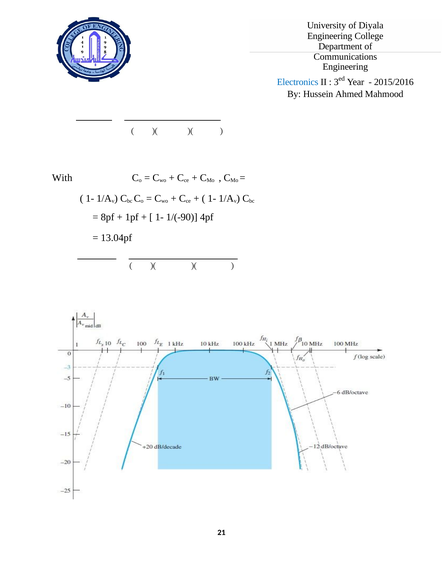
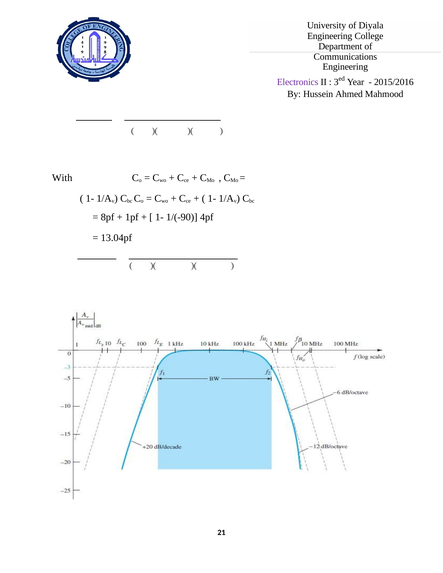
Electronics colour: blue -> purple (298, 82)
